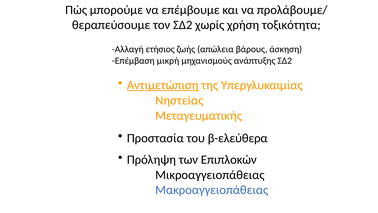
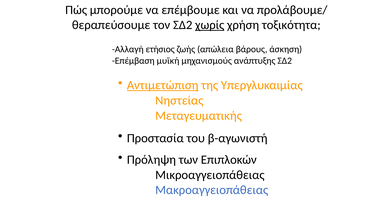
χωρίς underline: none -> present (210, 25)
μικρή: μικρή -> μυϊκή (168, 61)
β-ελεύθερα: β-ελεύθερα -> β-αγωνιστή (238, 138)
